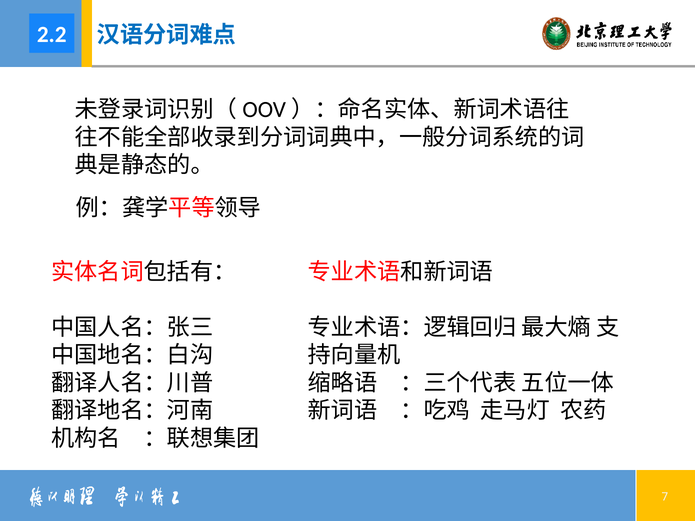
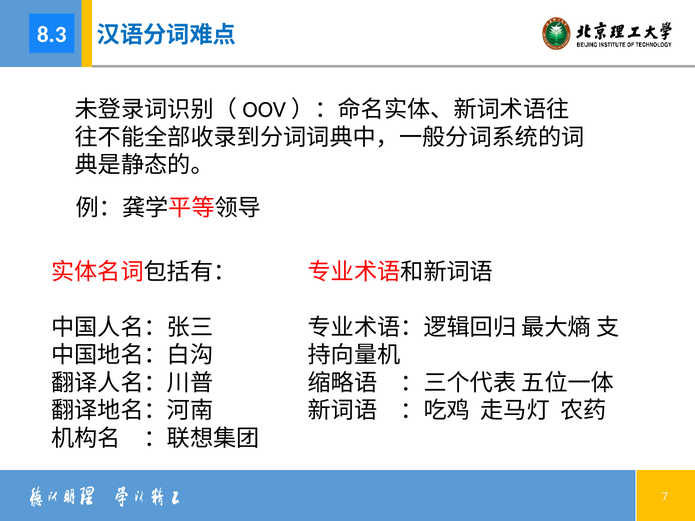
2.2: 2.2 -> 8.3 (52, 35)
